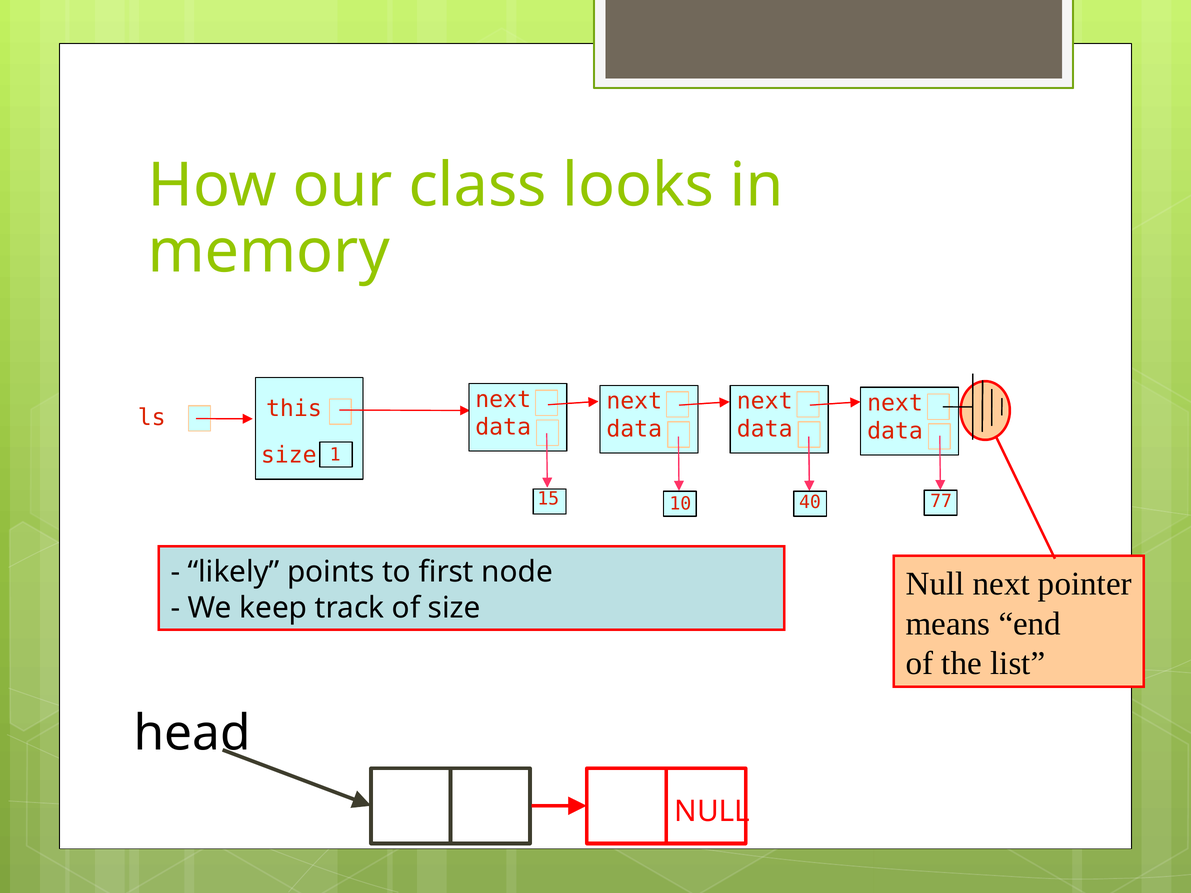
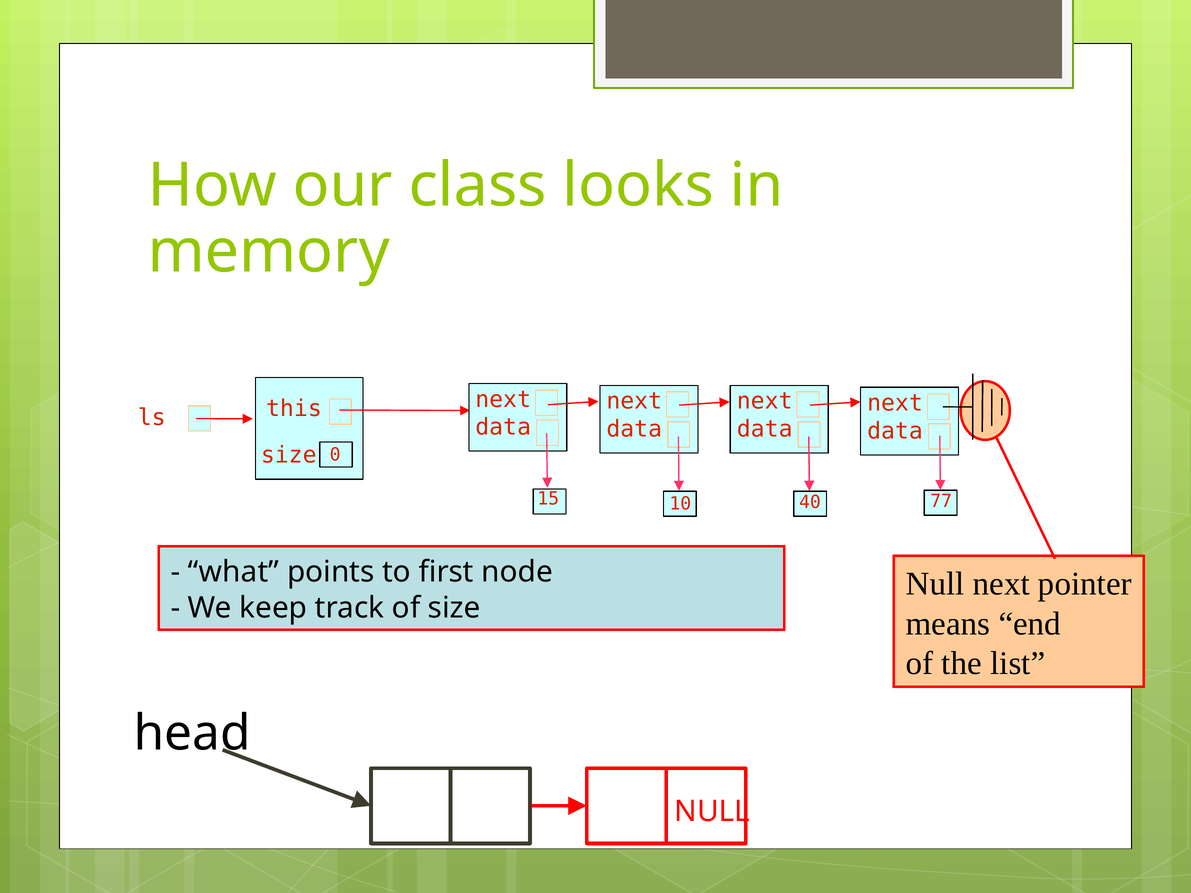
1: 1 -> 0 (335, 455)
likely: likely -> what (233, 572)
